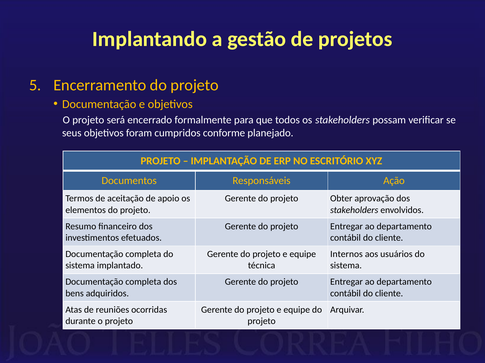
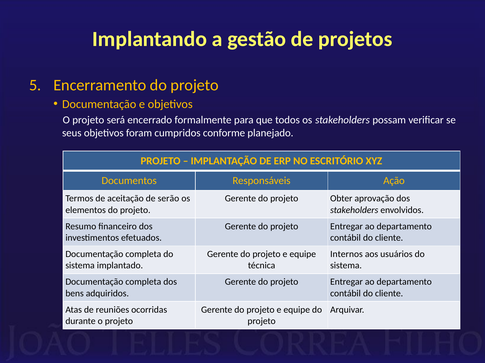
apoio: apoio -> serão (168, 199)
